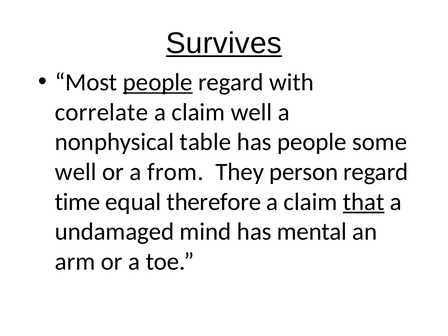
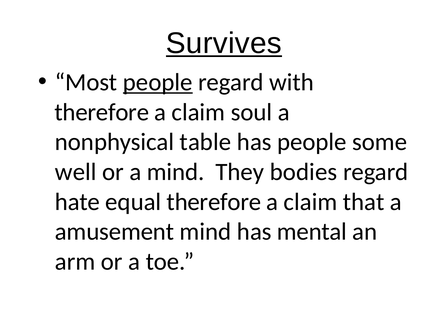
correlate: correlate -> therefore (102, 112)
claim well: well -> soul (252, 112)
a from: from -> mind (176, 172)
person: person -> bodies (304, 172)
time: time -> hate (77, 202)
that underline: present -> none (364, 202)
undamaged: undamaged -> amusement (115, 232)
